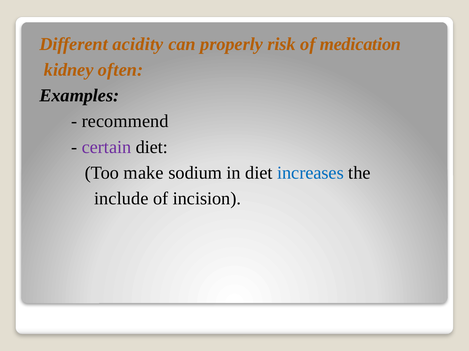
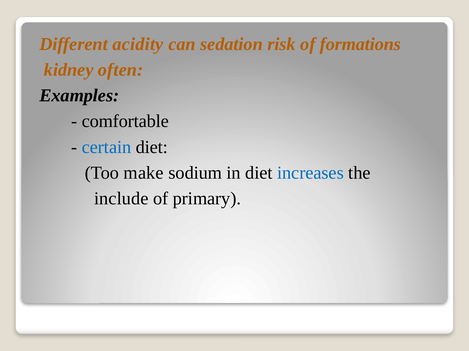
properly: properly -> sedation (232, 44)
medication: medication -> formations (360, 44)
recommend: recommend -> comfortable (125, 122)
certain colour: purple -> blue (107, 147)
incision: incision -> primary (207, 199)
